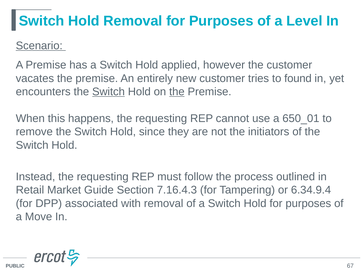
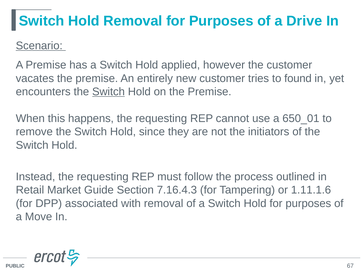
Level: Level -> Drive (304, 21)
the underline: present -> none (177, 92)
6.34.9.4: 6.34.9.4 -> 1.11.1.6 (311, 190)
